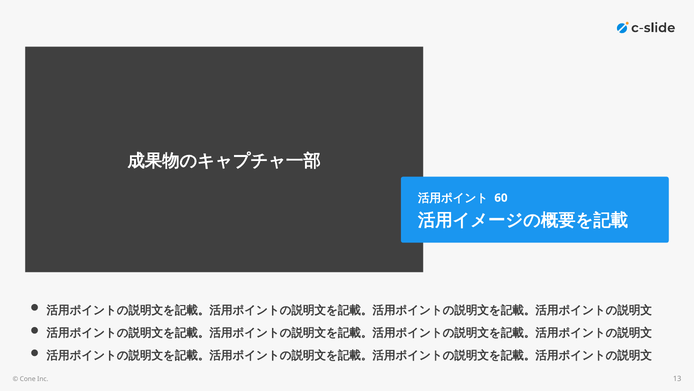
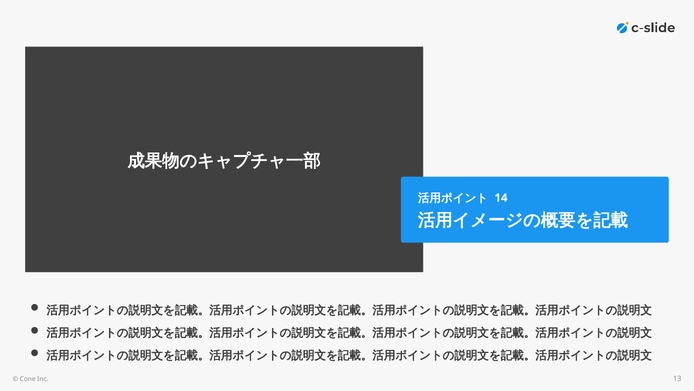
60: 60 -> 14 (501, 198)
